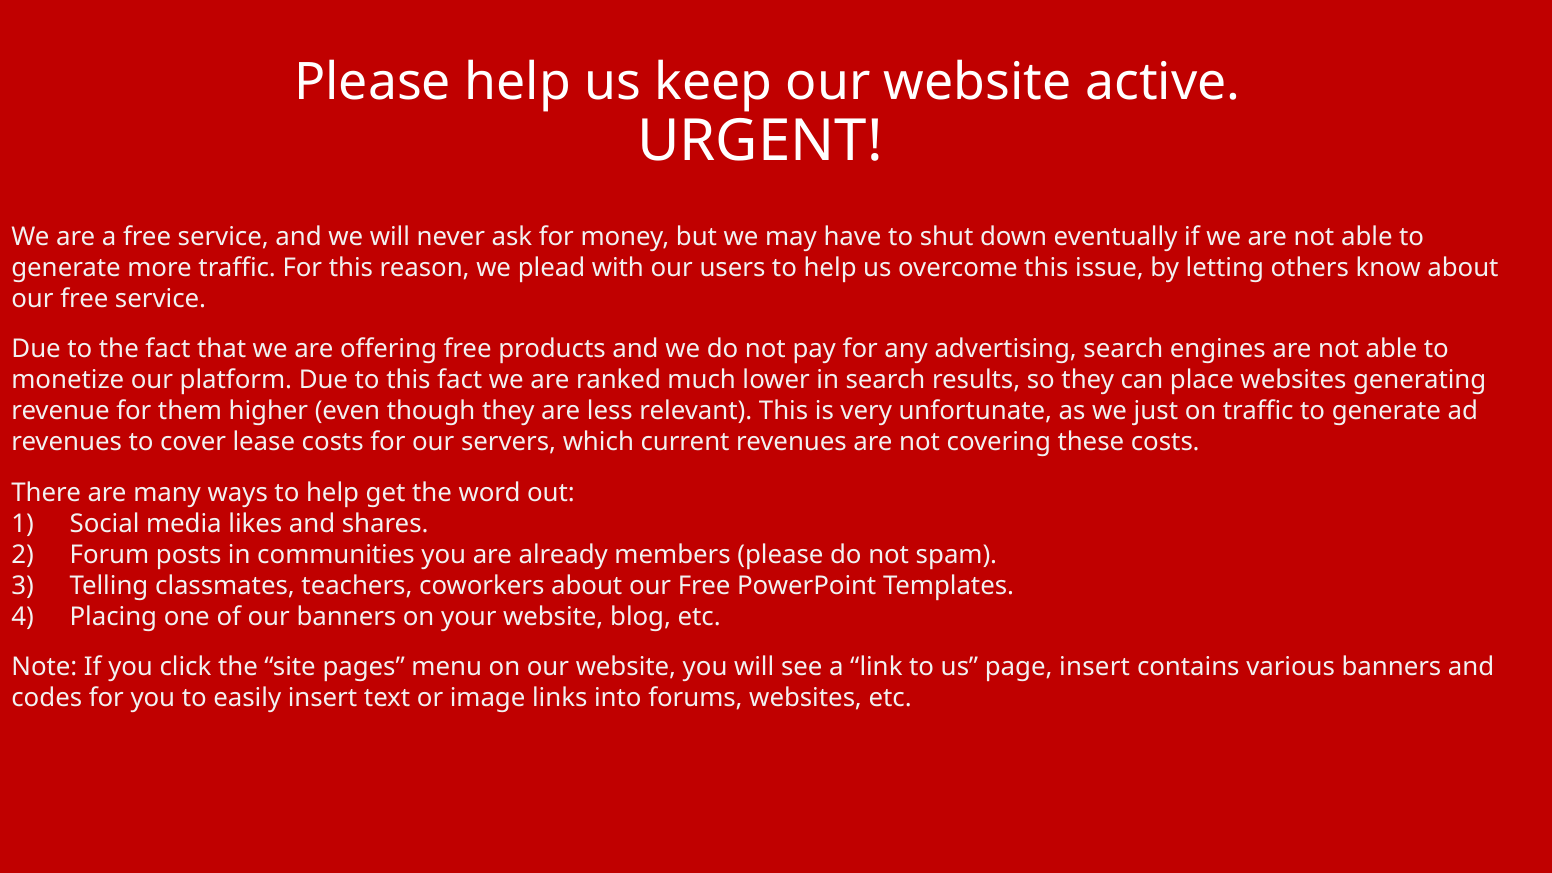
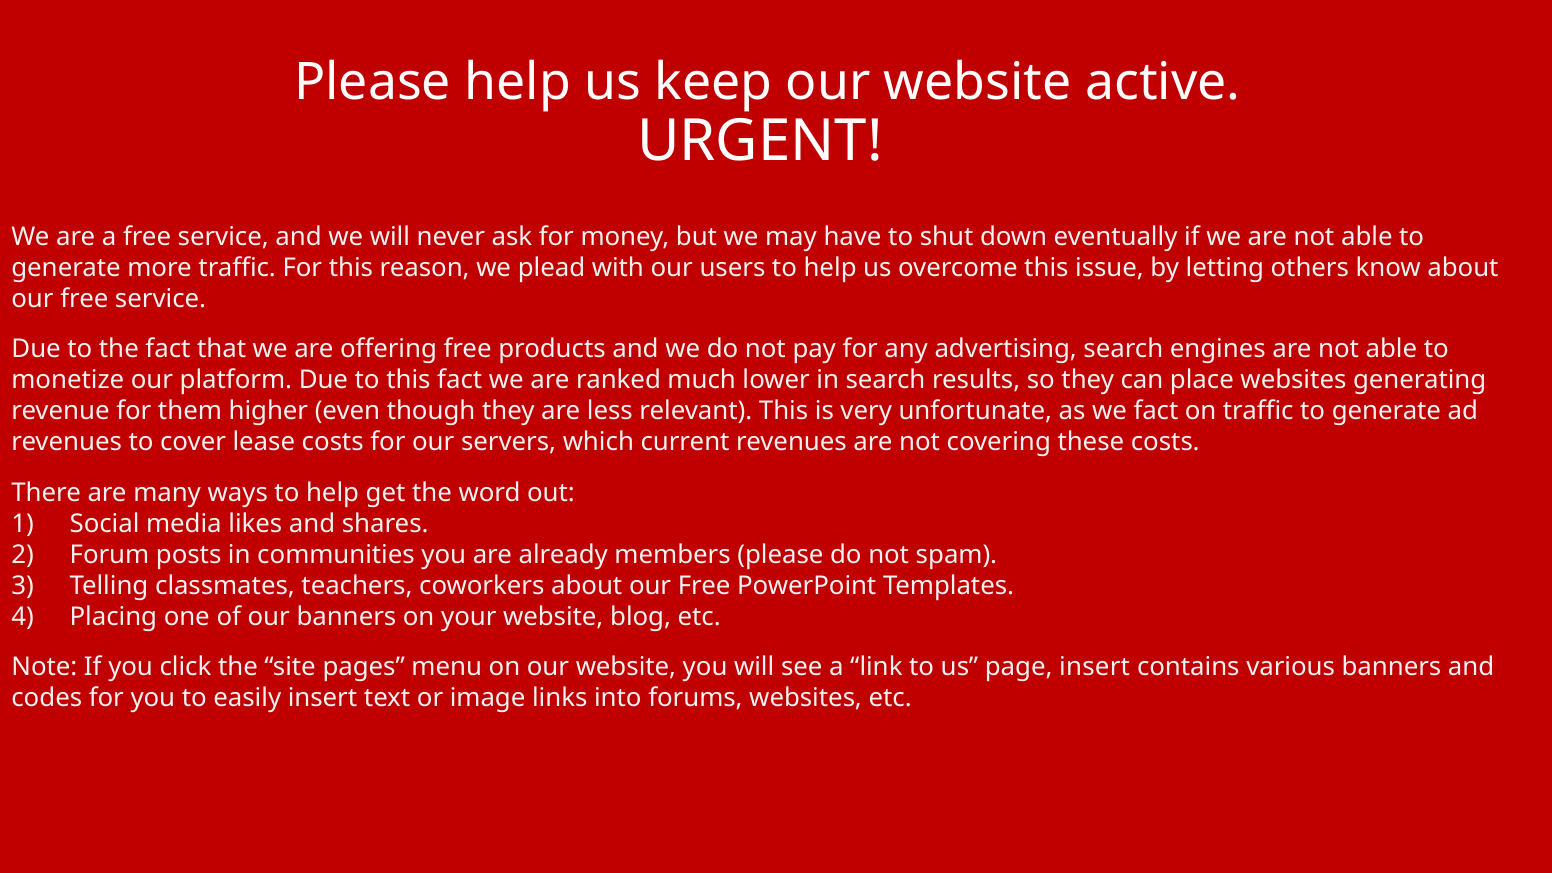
we just: just -> fact (1156, 411)
